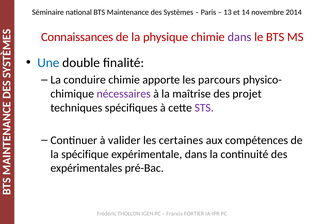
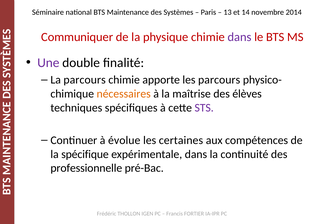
Connaissances: Connaissances -> Communiquer (77, 37)
Une colour: blue -> purple (48, 63)
La conduire: conduire -> parcours (85, 80)
nécessaires colour: purple -> orange (124, 94)
projet: projet -> élèves (247, 94)
valider: valider -> évolue (124, 140)
expérimentales: expérimentales -> professionnelle (86, 168)
